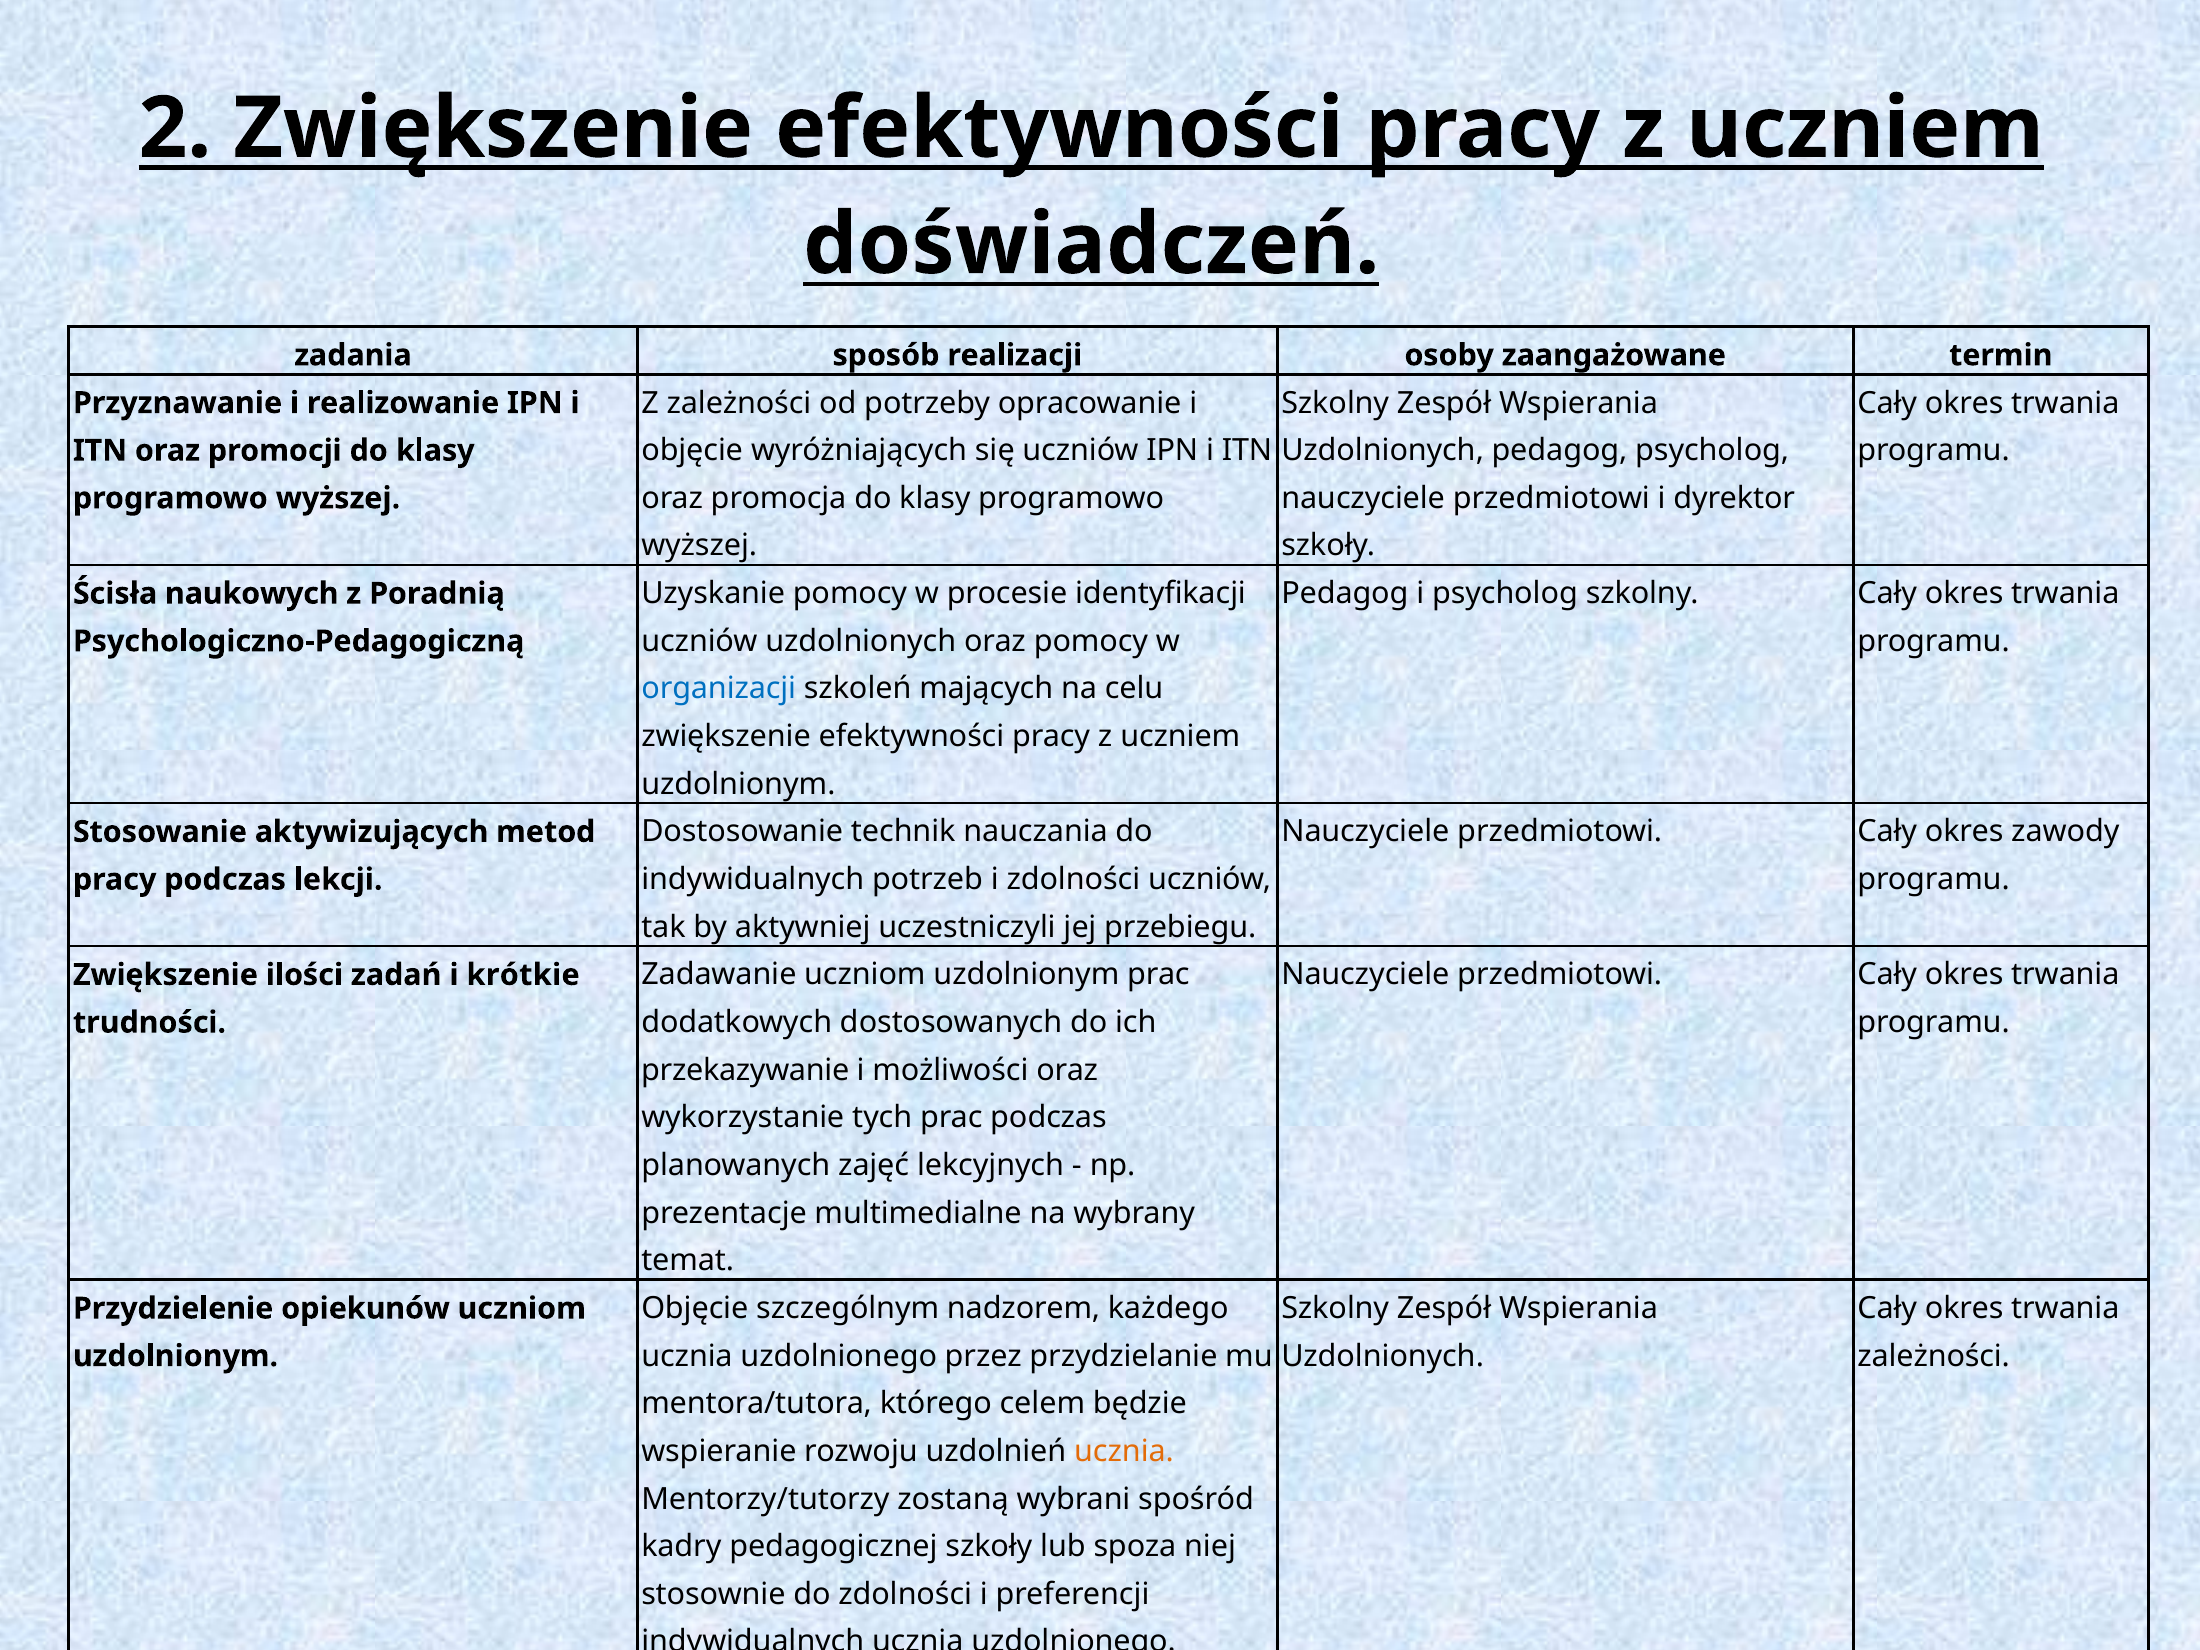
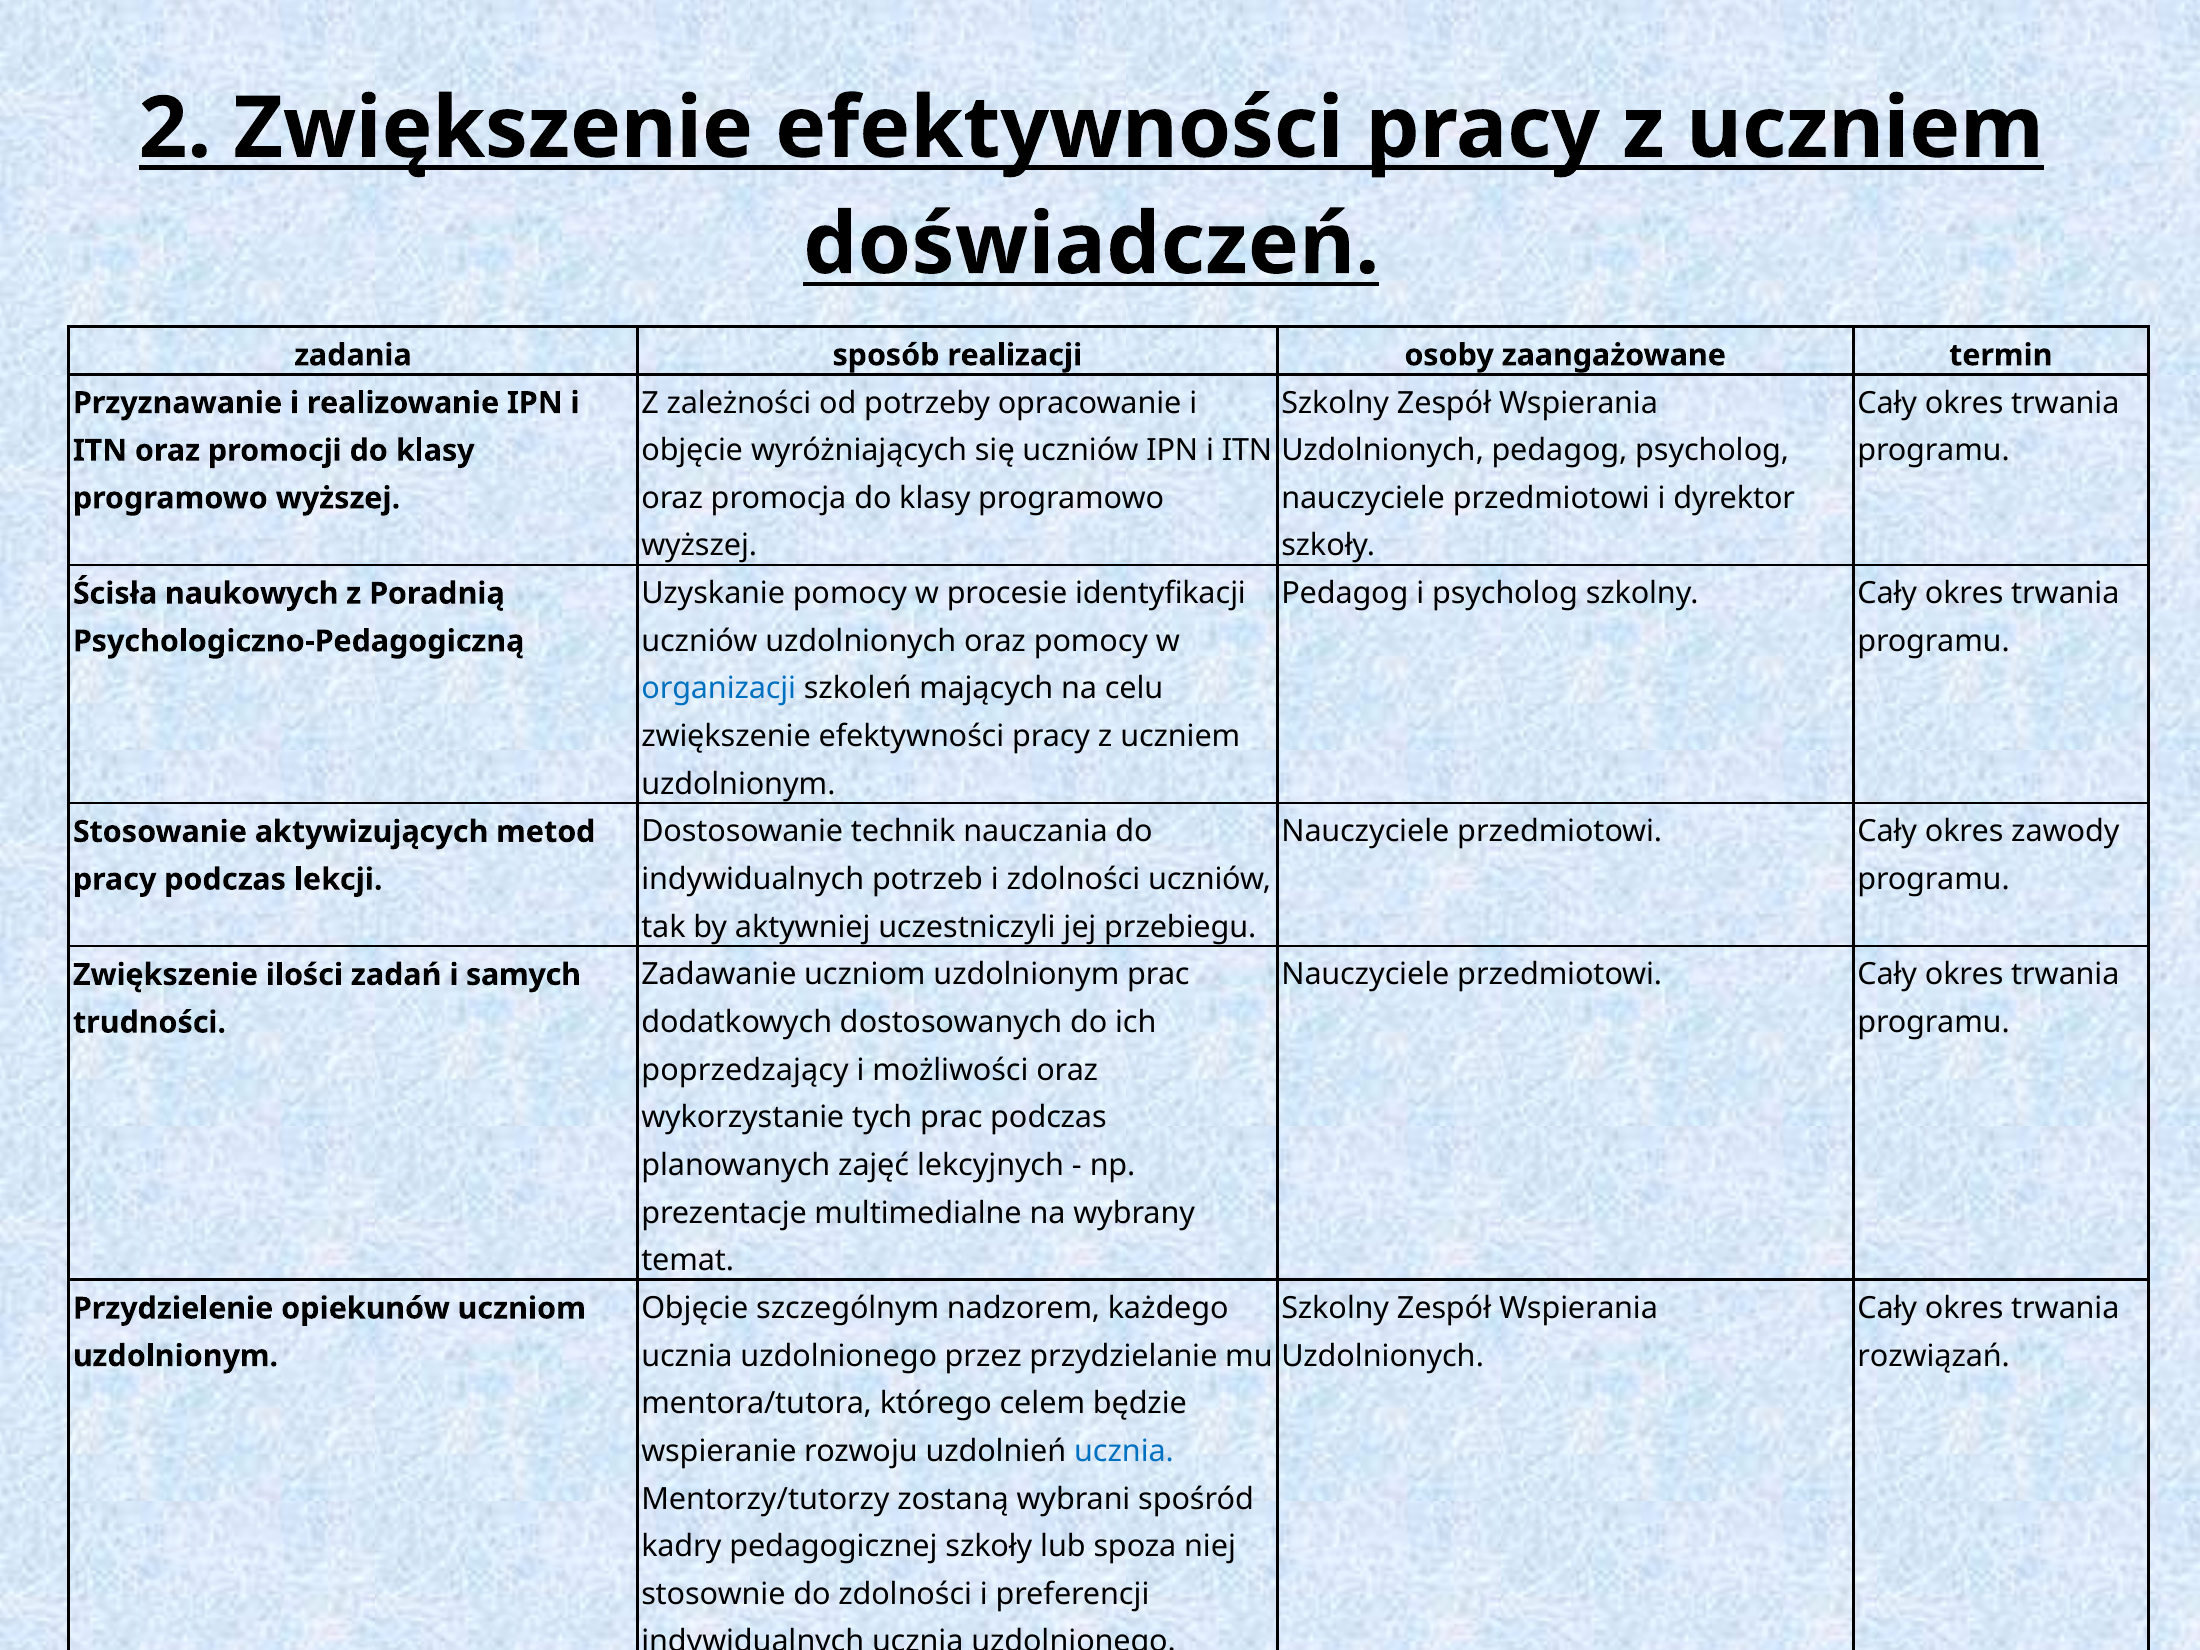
krótkie: krótkie -> samych (523, 975)
przekazywanie: przekazywanie -> poprzedzający (745, 1070)
zależności: zależności -> rozwiązań (1934, 1356)
ucznia colour: orange -> blue (1124, 1451)
